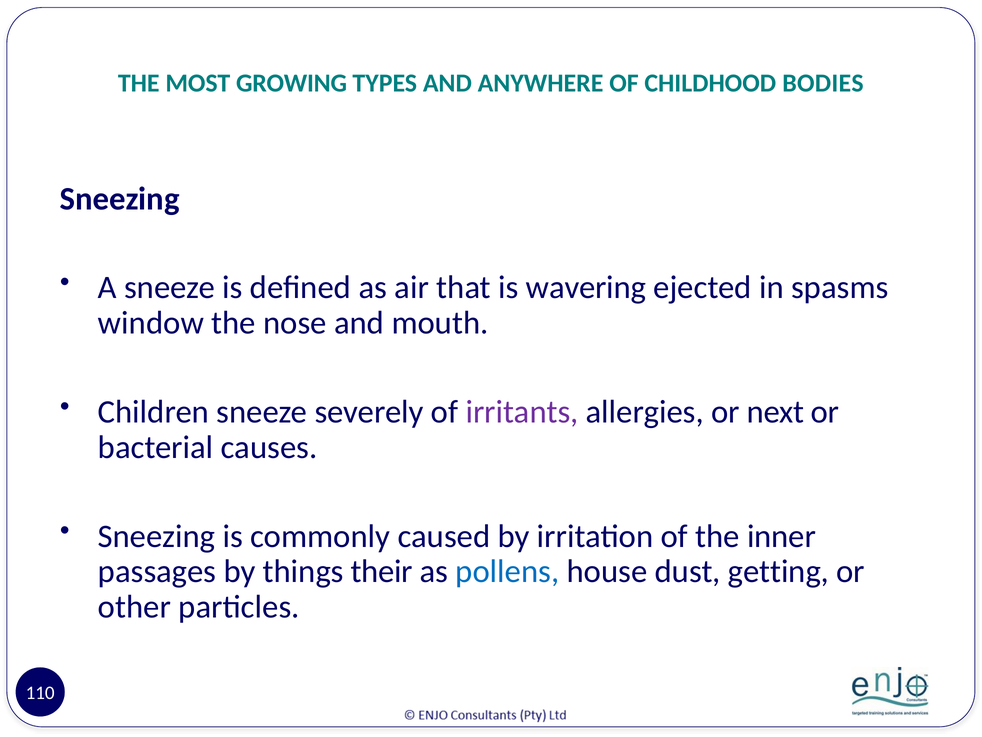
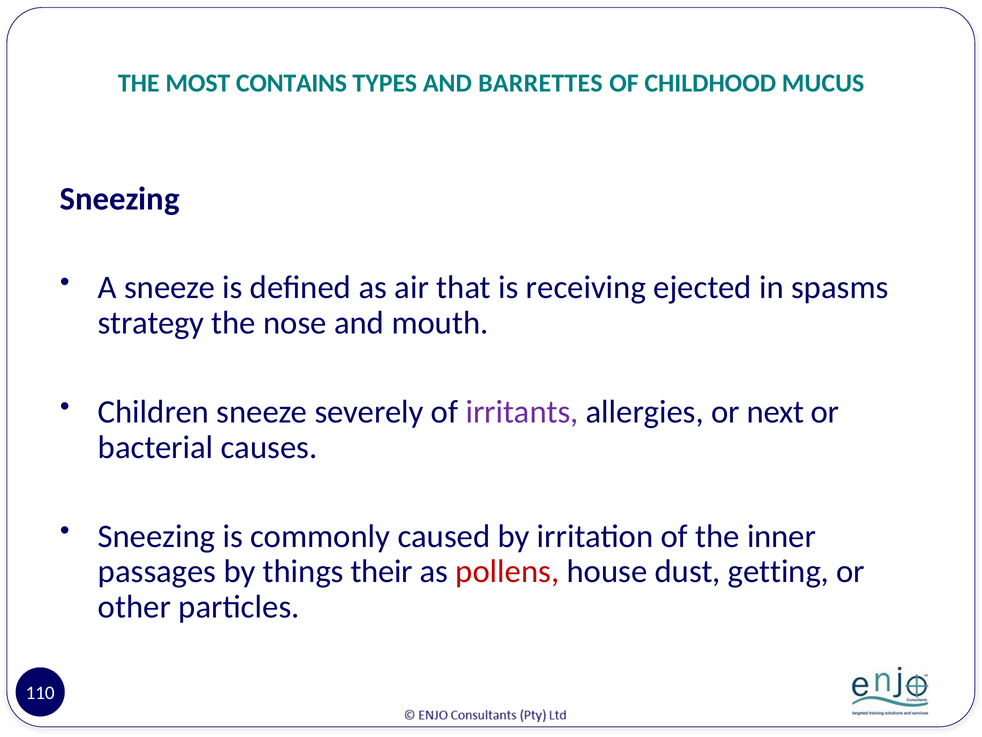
GROWING: GROWING -> CONTAINS (292, 83)
ANYWHERE: ANYWHERE -> BARRETTES (540, 83)
BODIES: BODIES -> MUCUS (823, 83)
wavering: wavering -> receiving (586, 287)
window: window -> strategy (151, 323)
pollens colour: blue -> red (507, 571)
